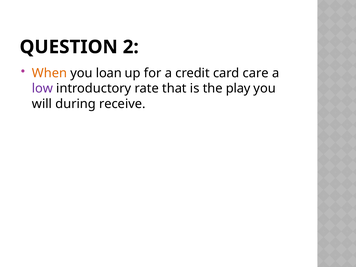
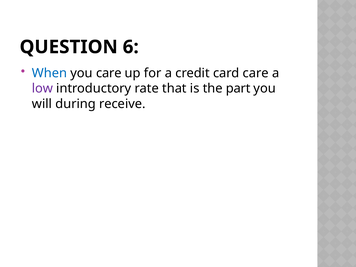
2: 2 -> 6 (131, 47)
When colour: orange -> blue (50, 73)
you loan: loan -> care (109, 73)
play: play -> part (238, 88)
